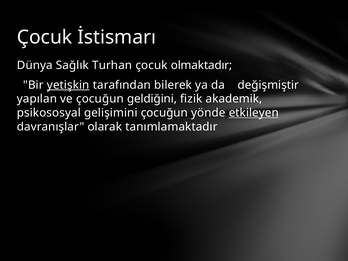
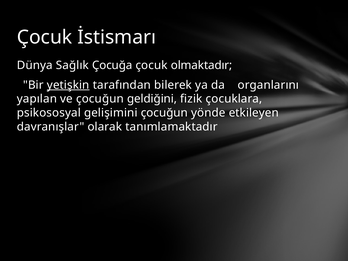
Turhan: Turhan -> Çocuğa (112, 65)
değişmiştir: değişmiştir -> organlarını (268, 85)
akademik: akademik -> çocuklara (234, 99)
etkileyen underline: present -> none (254, 113)
